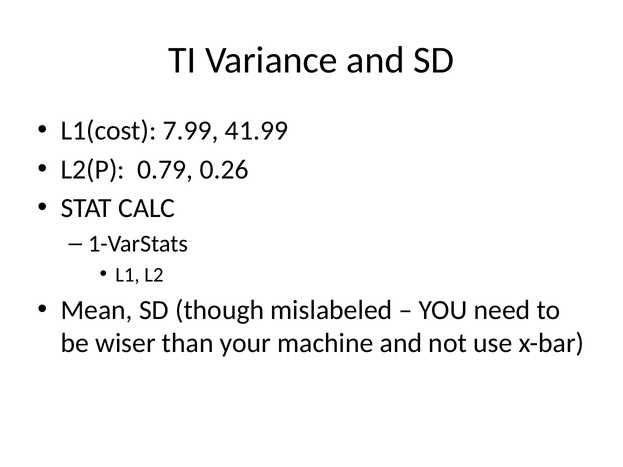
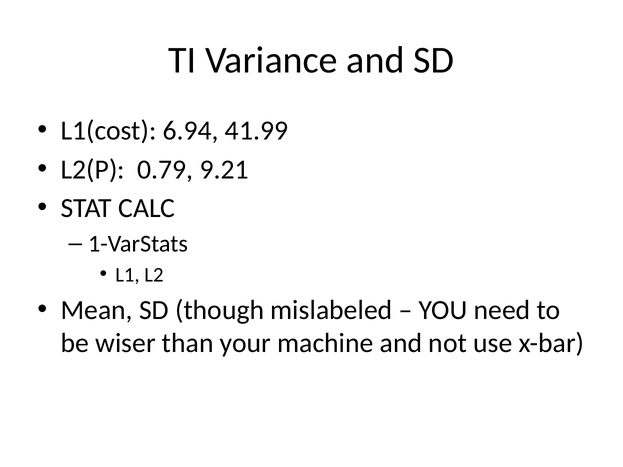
7.99: 7.99 -> 6.94 (191, 131)
0.26: 0.26 -> 9.21 (224, 169)
